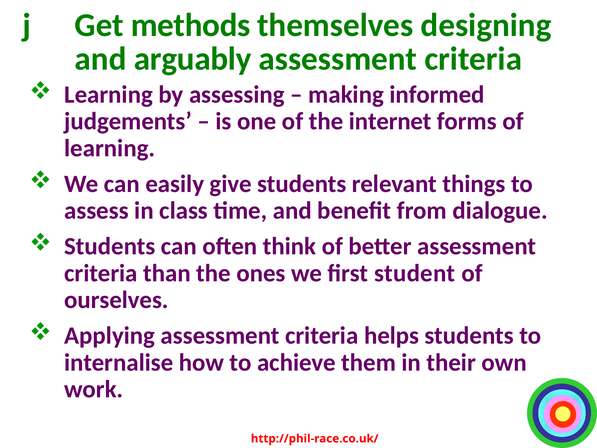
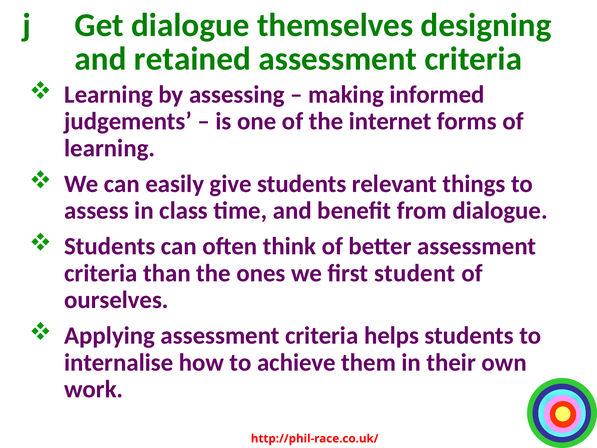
Get methods: methods -> dialogue (190, 25)
arguably: arguably -> retained (192, 59)
